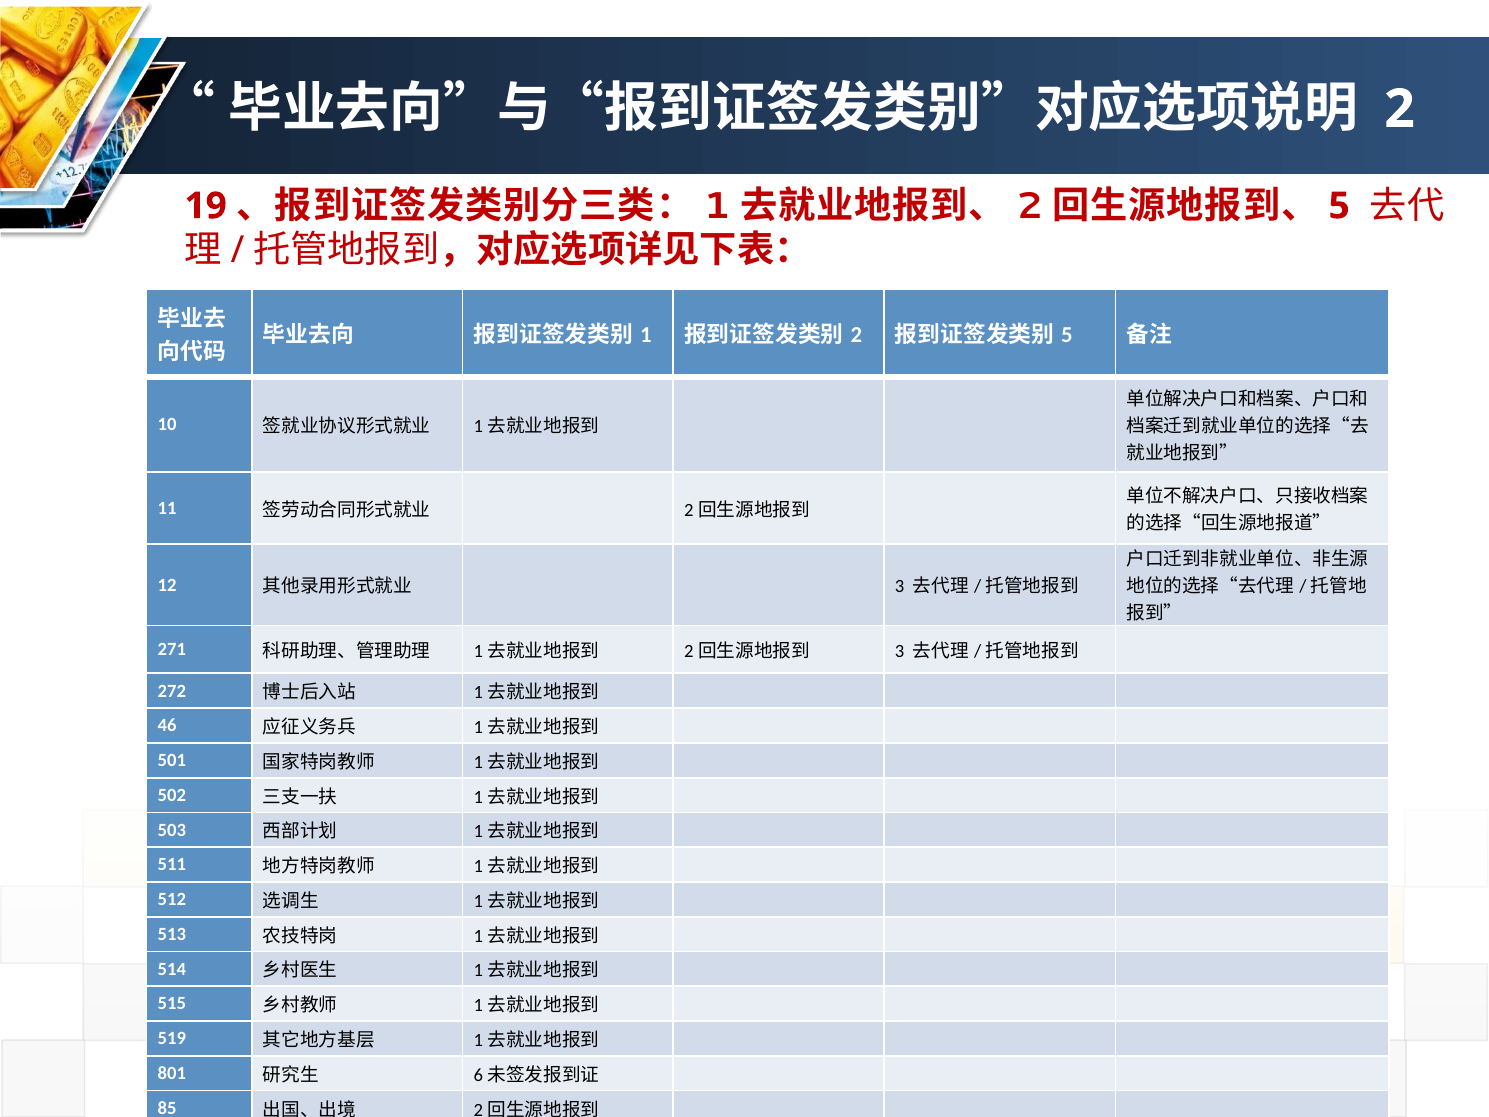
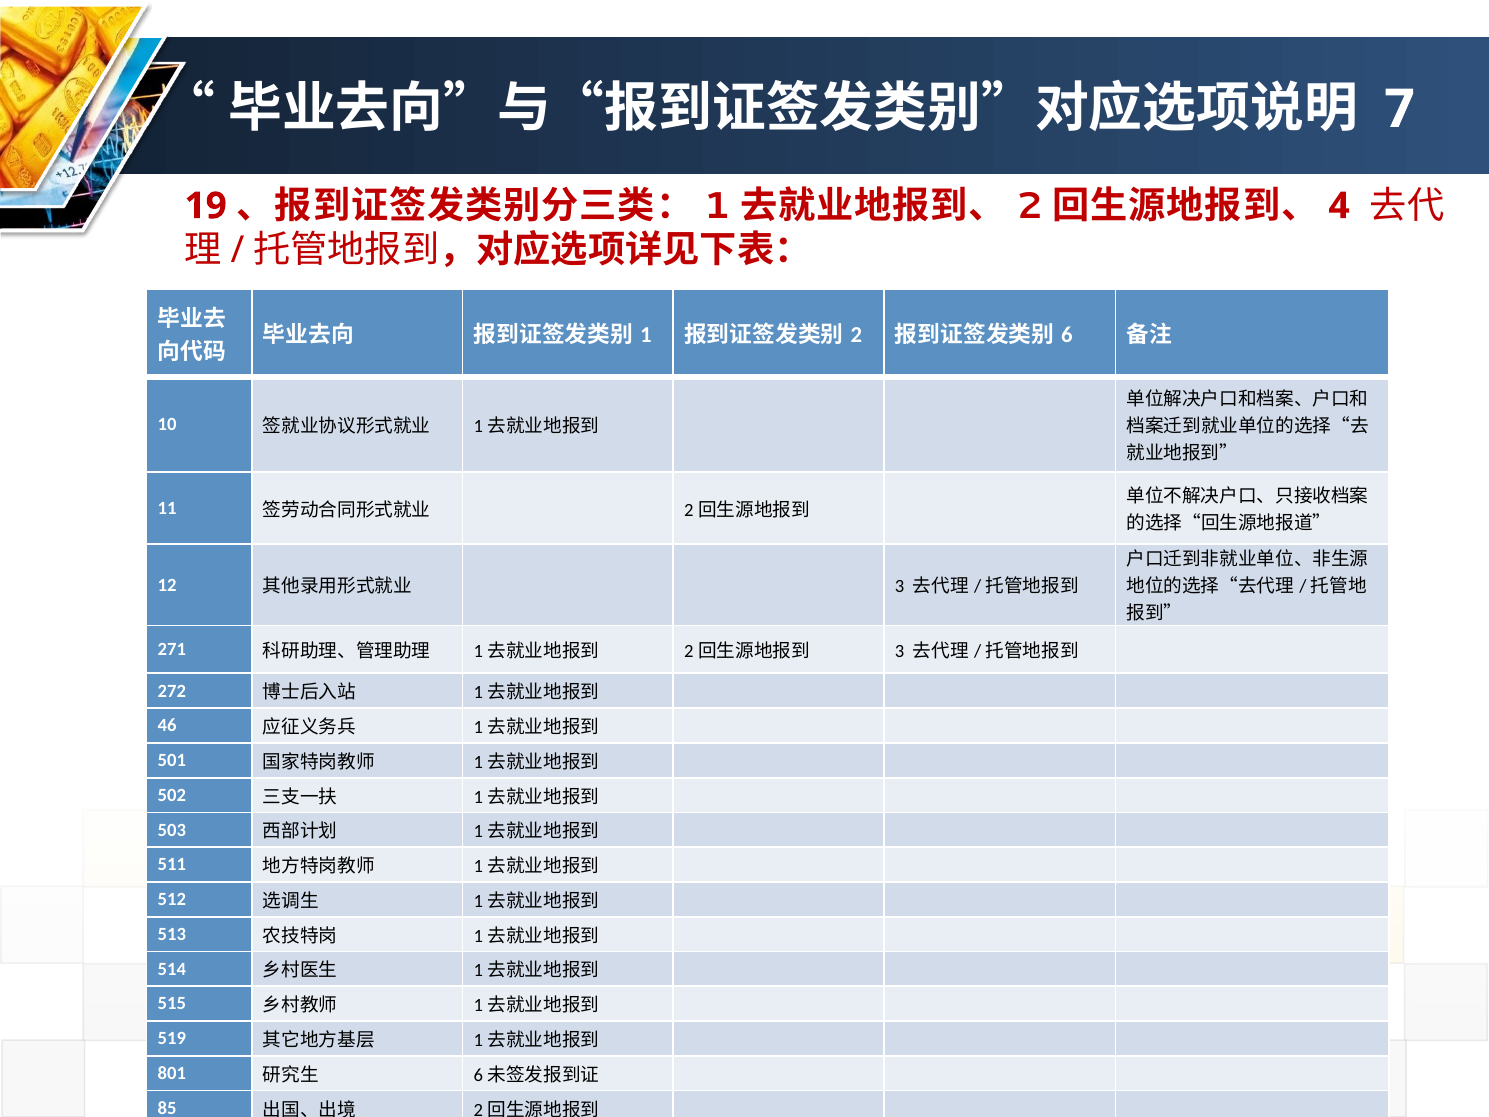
2: 2 -> 7 (1399, 109)
5: 5 -> 4 (1339, 206)
5: 5 -> 6 (1067, 335)
